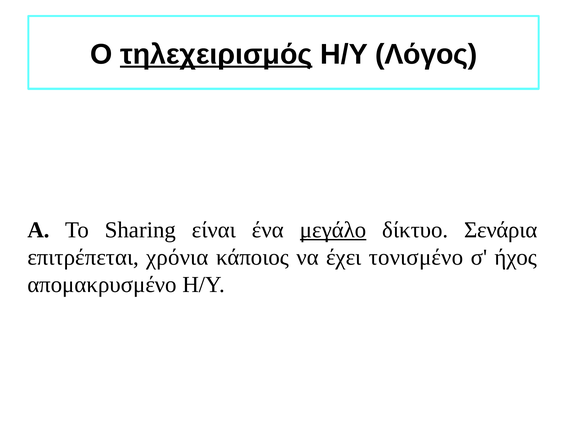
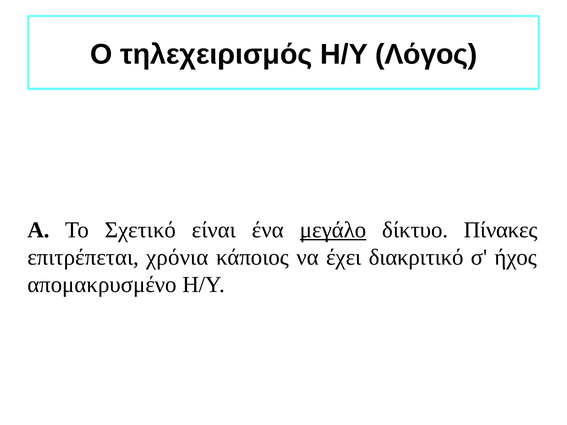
τηλεχειρισμός underline: present -> none (216, 54)
Sharing: Sharing -> Σχετικό (140, 230)
Σενάρια: Σενάρια -> Πίνακες (501, 230)
τονισμένο: τονισμένο -> διακριτικό (416, 257)
